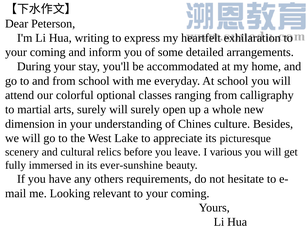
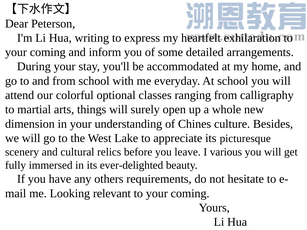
arts surely: surely -> things (92, 110)
ever-sunshine: ever-sunshine -> ever-delighted (132, 165)
